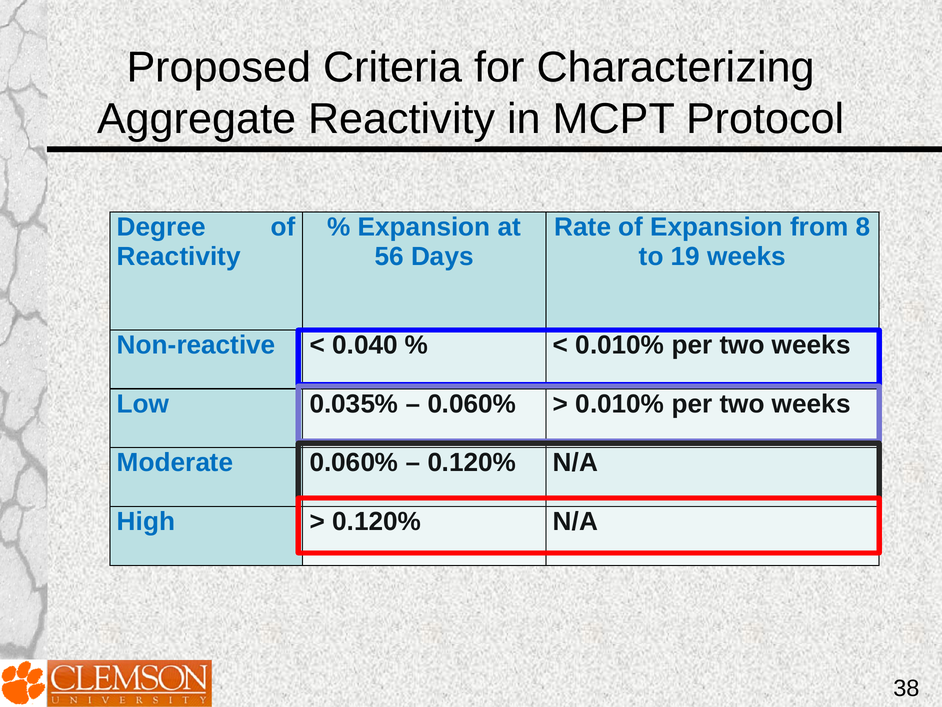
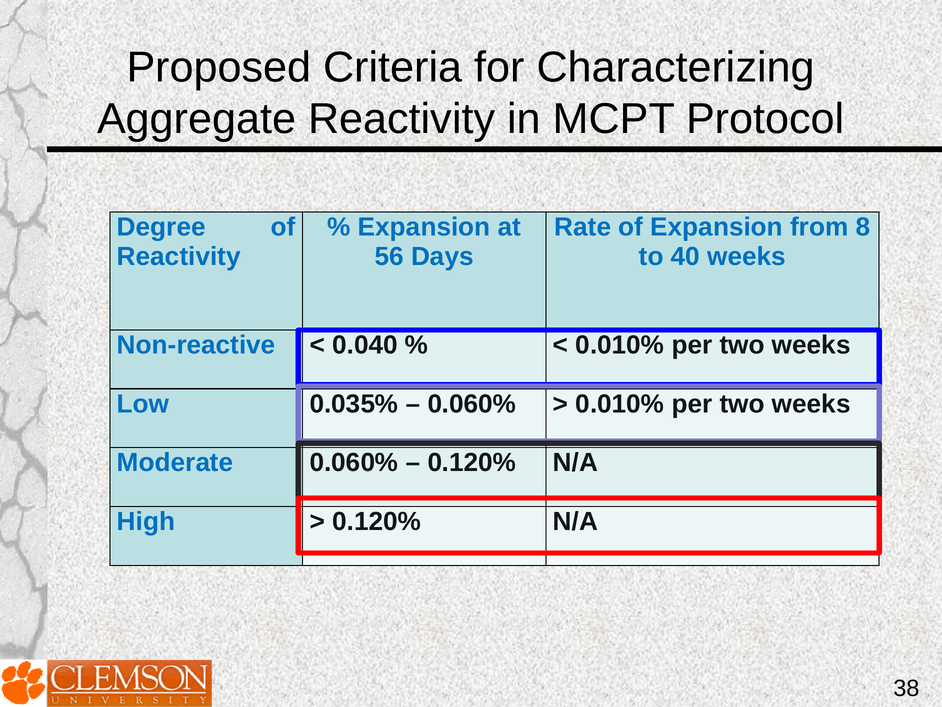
19: 19 -> 40 (685, 256)
